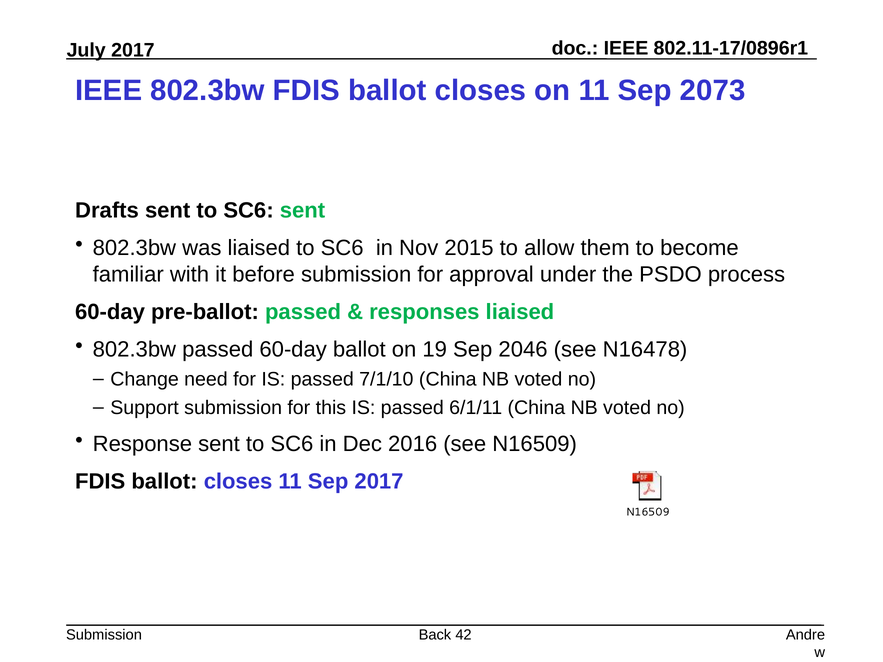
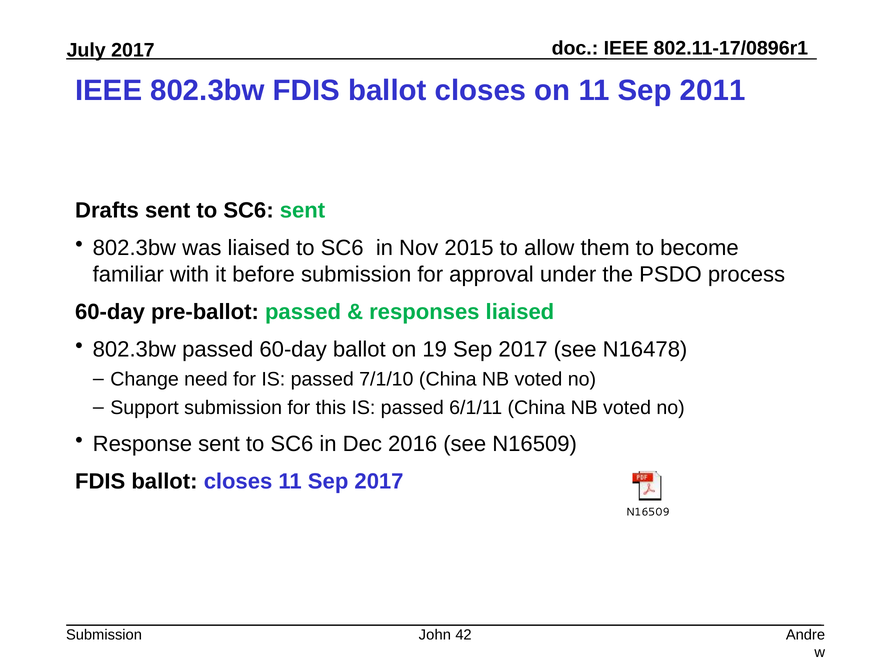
2073: 2073 -> 2011 (713, 90)
19 Sep 2046: 2046 -> 2017 (523, 350)
Back: Back -> John (435, 635)
